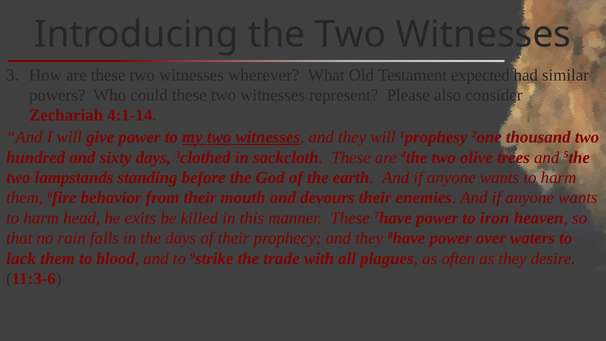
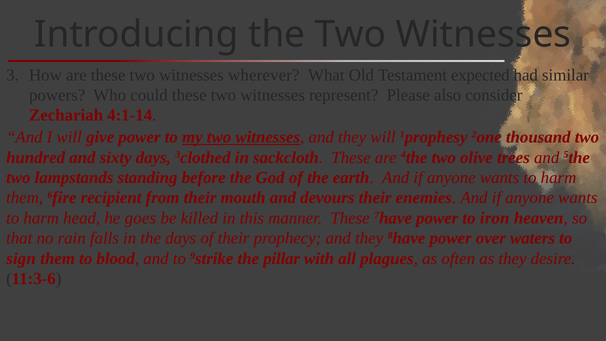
behavior: behavior -> recipient (111, 198)
exits: exits -> goes (140, 218)
lack: lack -> sign (21, 258)
trade: trade -> pillar (282, 258)
